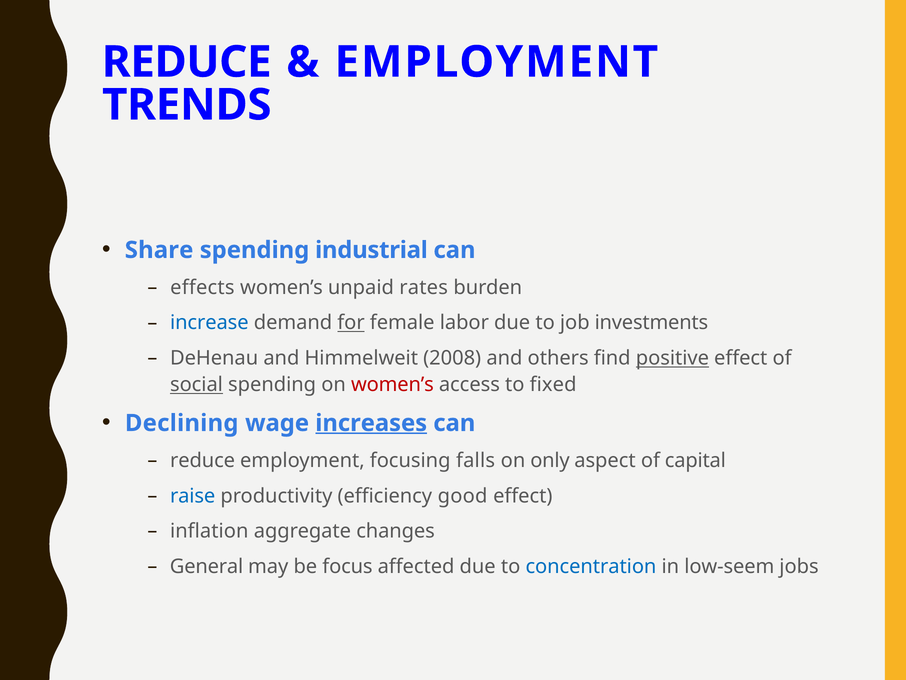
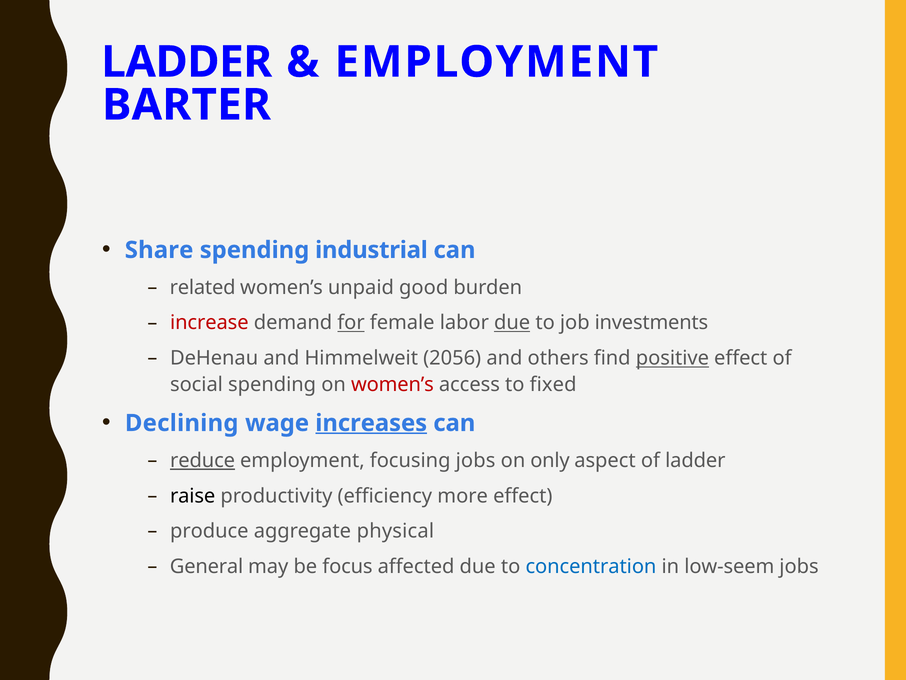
REDUCE: REDUCE -> LADDER (187, 62)
TRENDS: TRENDS -> BARTER (187, 105)
effects: effects -> related (203, 287)
rates: rates -> good (424, 287)
increase colour: blue -> red (209, 323)
due underline: none -> present (512, 323)
2008: 2008 -> 2056 (452, 358)
social underline: present -> none (196, 384)
reduce underline: none -> present (203, 460)
focusing falls: falls -> jobs (476, 460)
of capital: capital -> ladder (695, 460)
raise colour: blue -> black (193, 496)
good: good -> more (463, 496)
inflation: inflation -> produce (209, 531)
changes: changes -> physical (395, 531)
